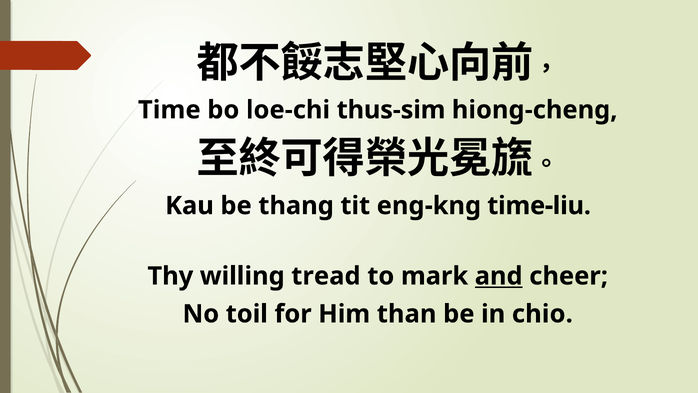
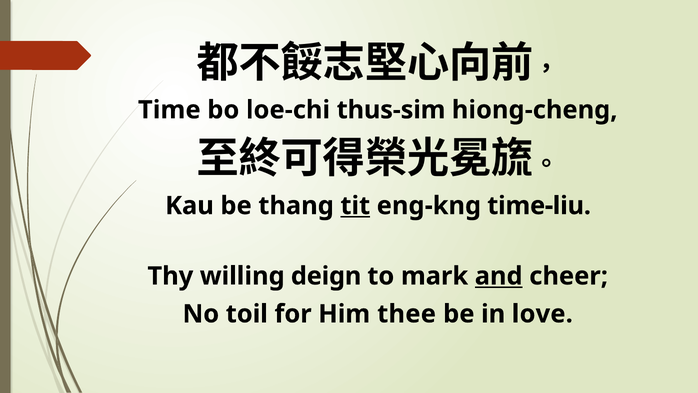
tit underline: none -> present (355, 206)
tread: tread -> deign (326, 276)
than: than -> thee (407, 314)
chio: chio -> love (542, 314)
